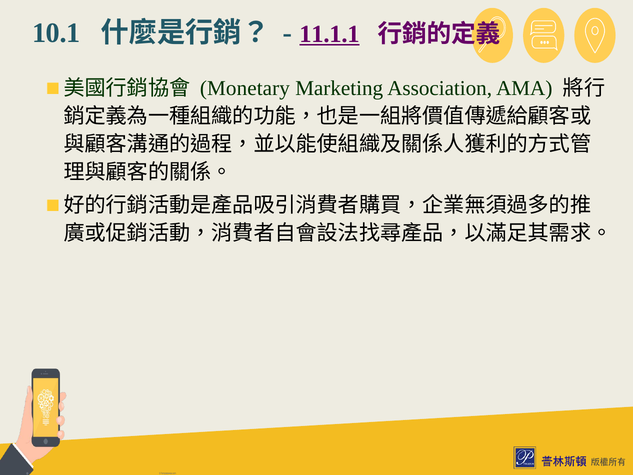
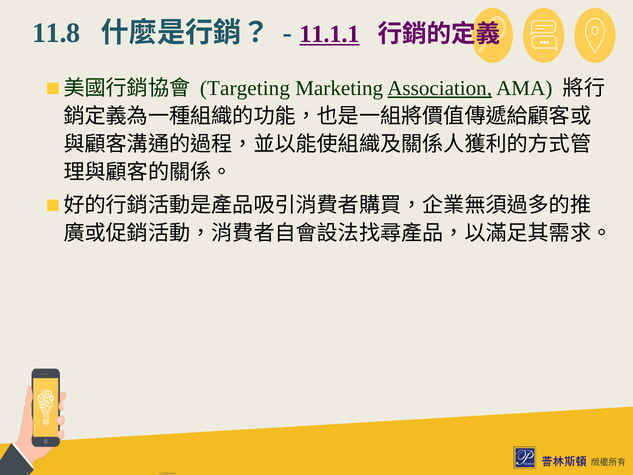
10.1: 10.1 -> 11.8 (56, 33)
Monetary: Monetary -> Targeting (245, 88)
Association underline: none -> present (440, 88)
